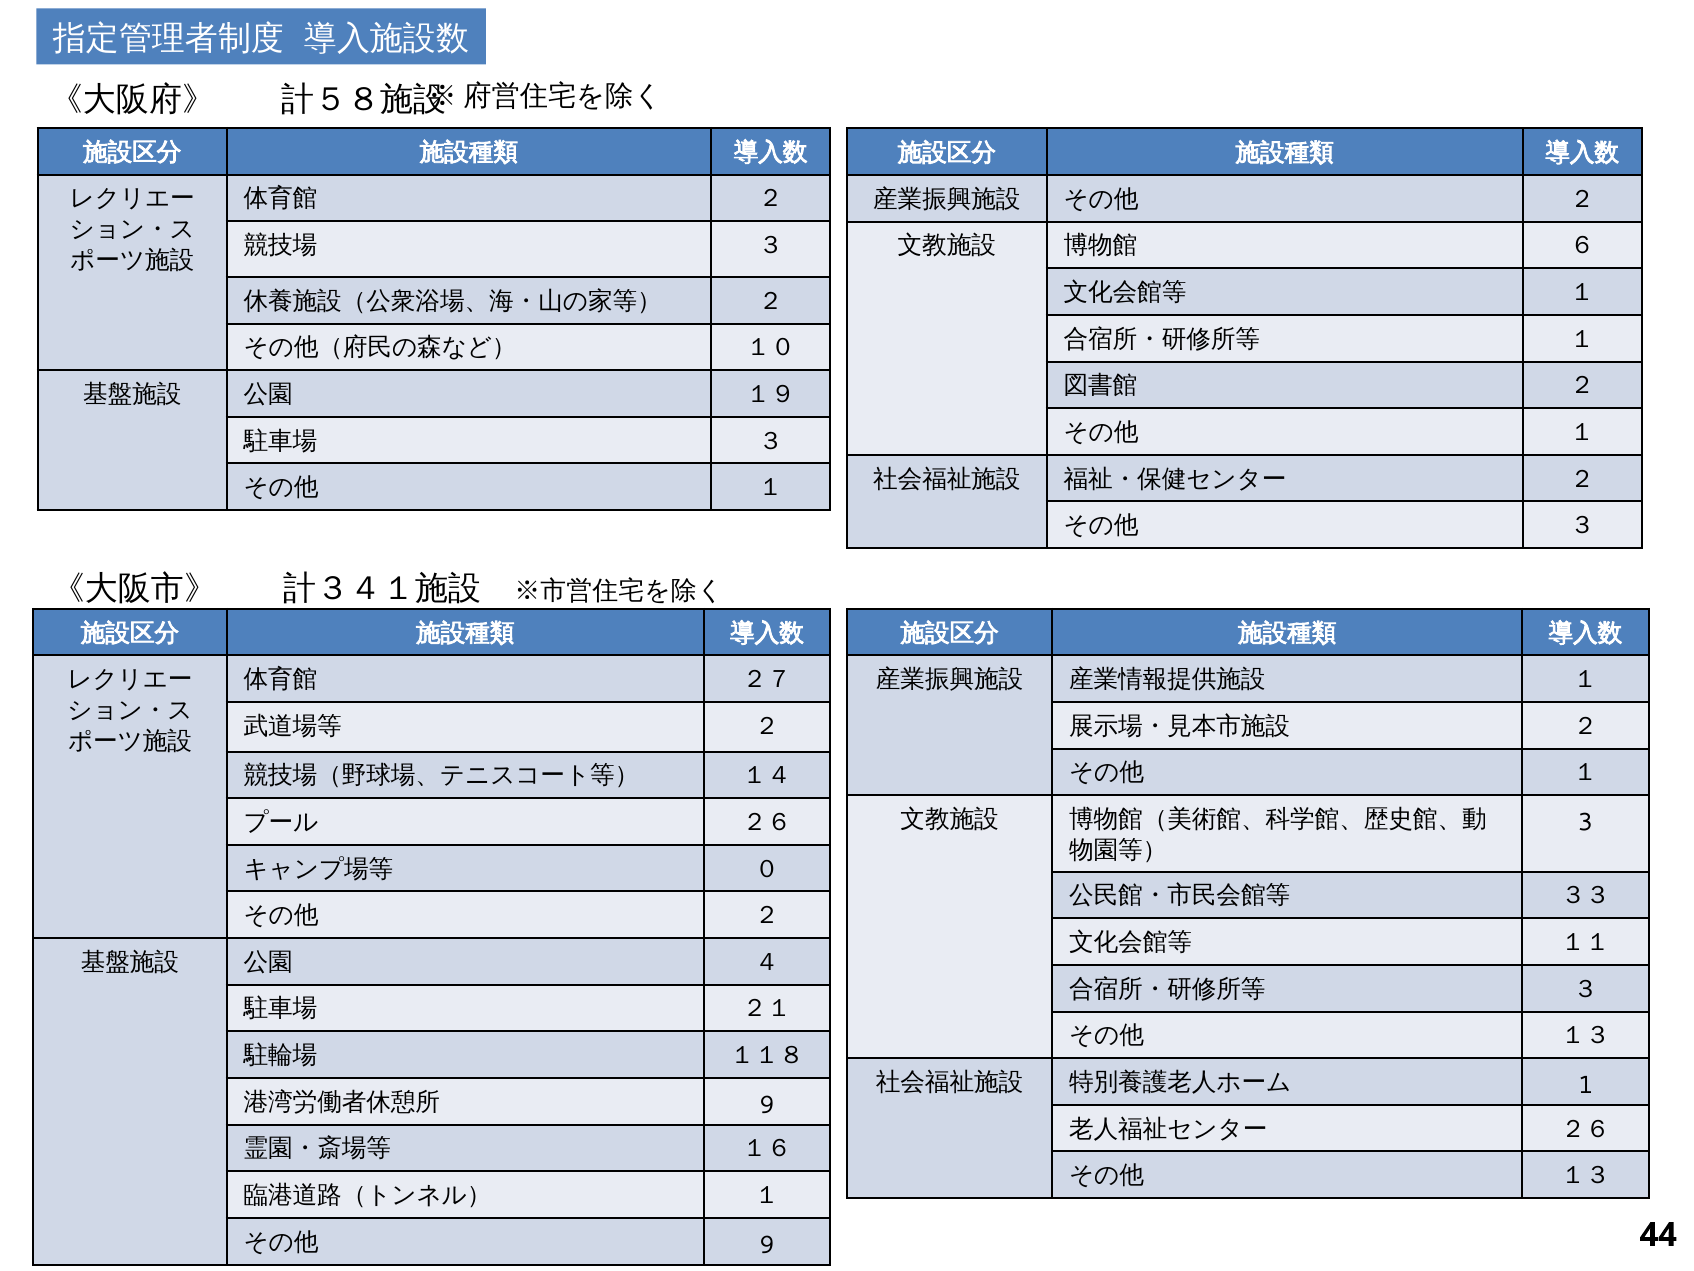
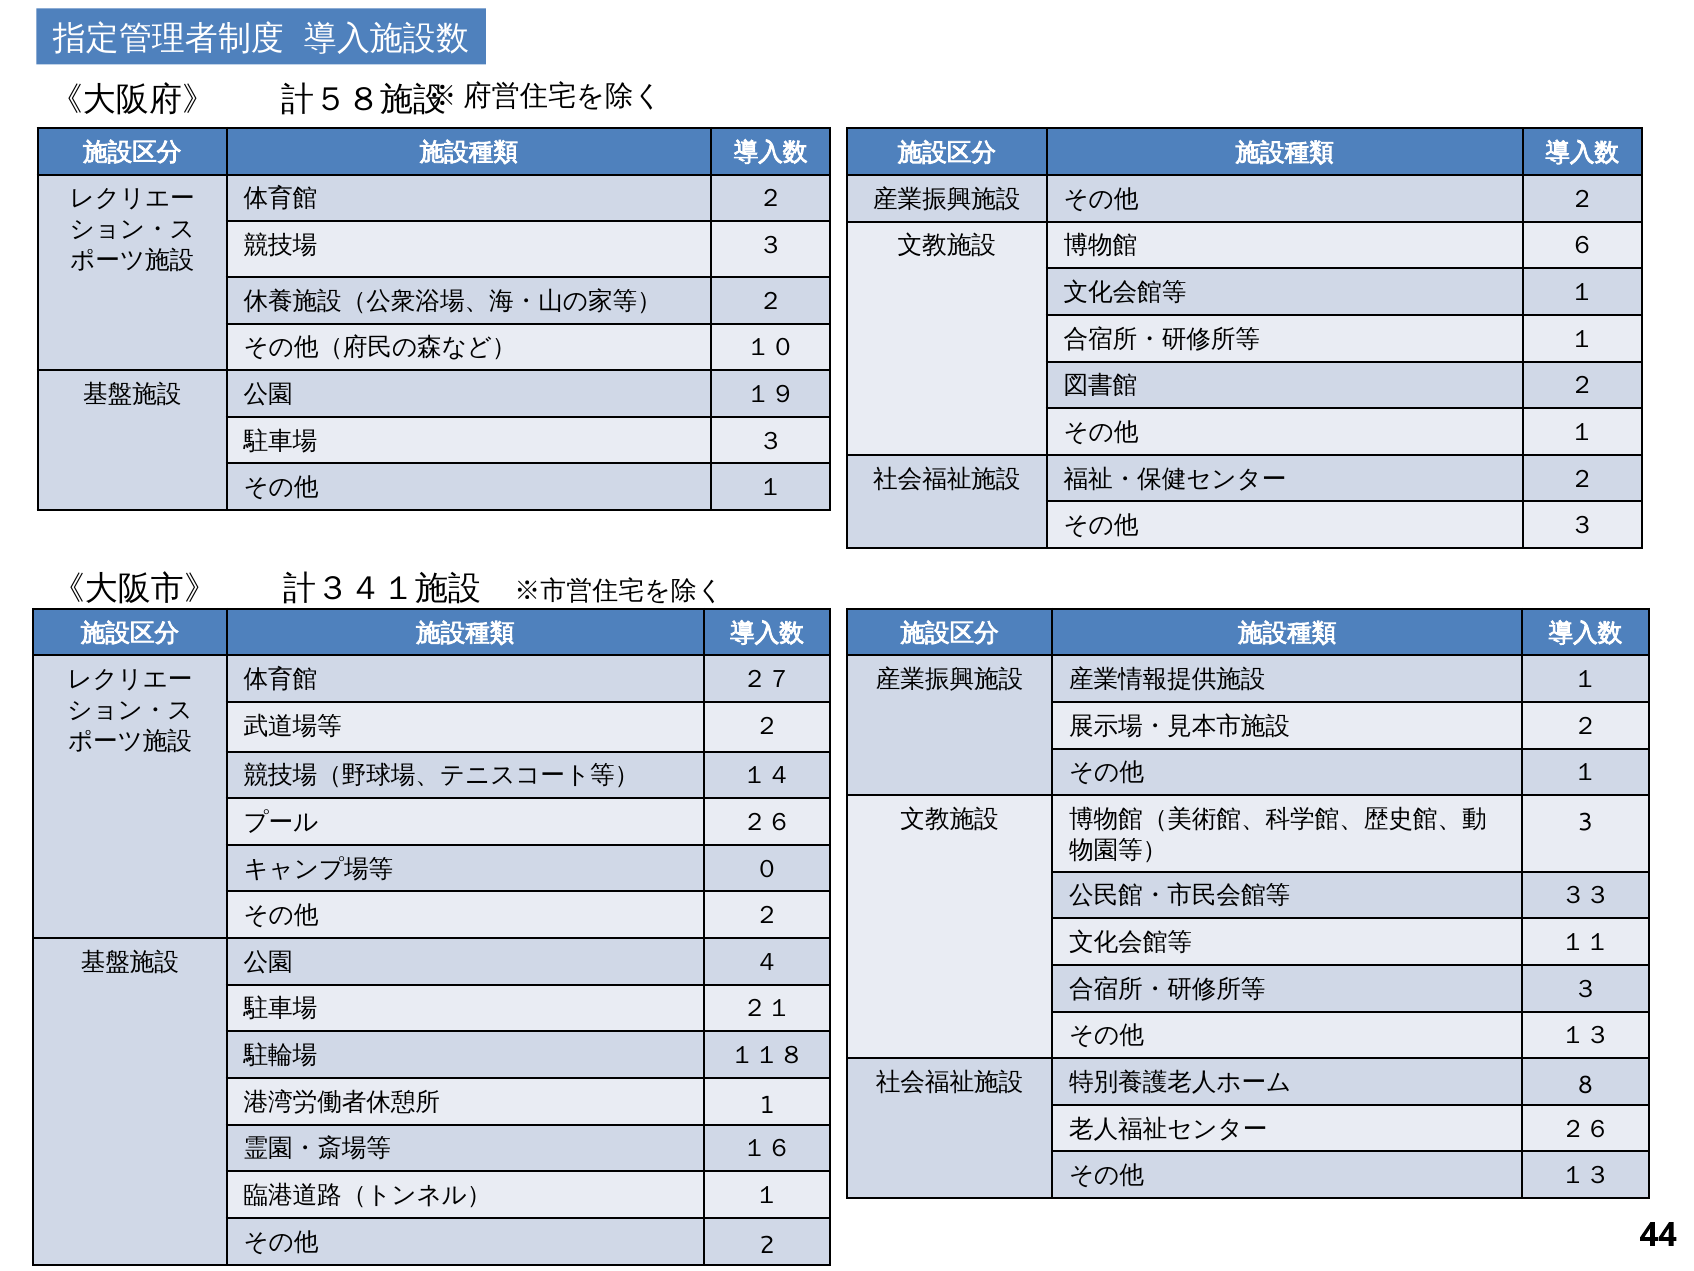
1: 1 -> 8 (1585, 1085)
9: 9 -> 1 (767, 1105)
9: 9 -> 2 (767, 1245)
